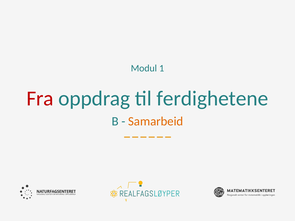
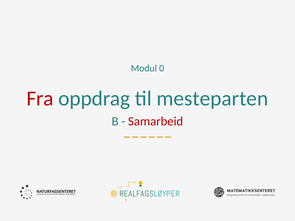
1: 1 -> 0 (162, 68)
ferdighetene: ferdighetene -> mesteparten (212, 99)
Samarbeid colour: orange -> red (156, 121)
